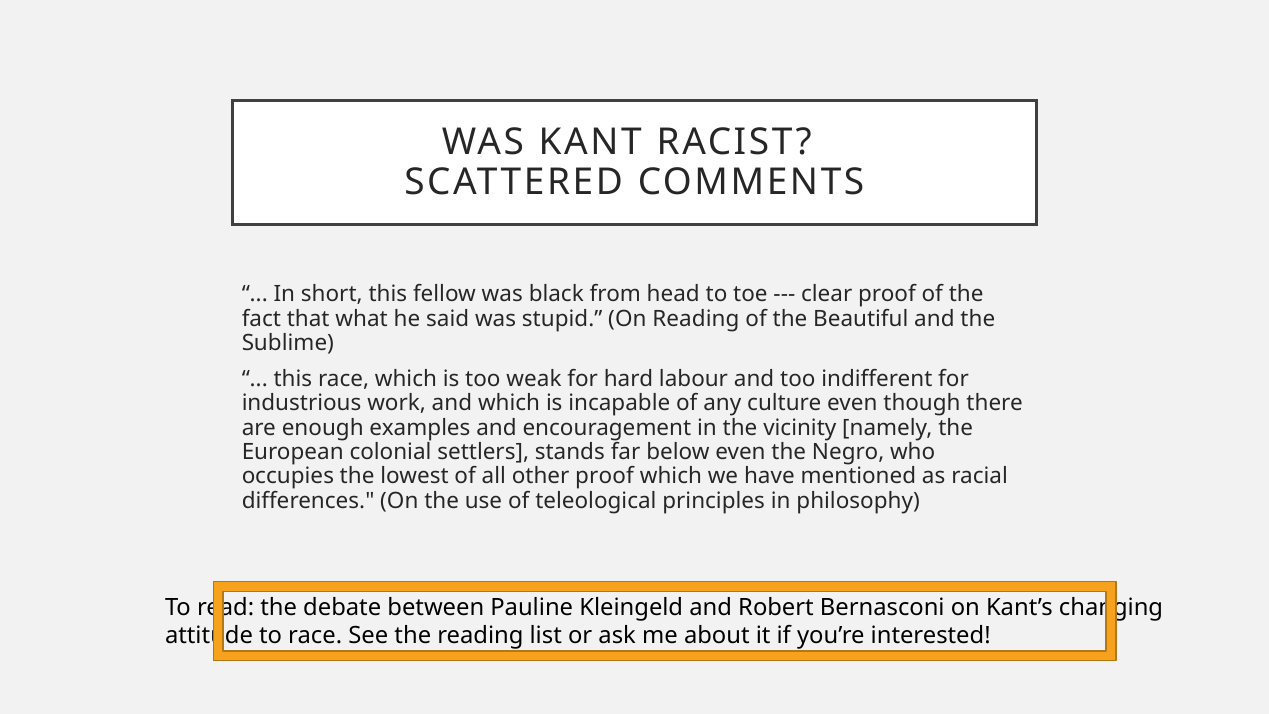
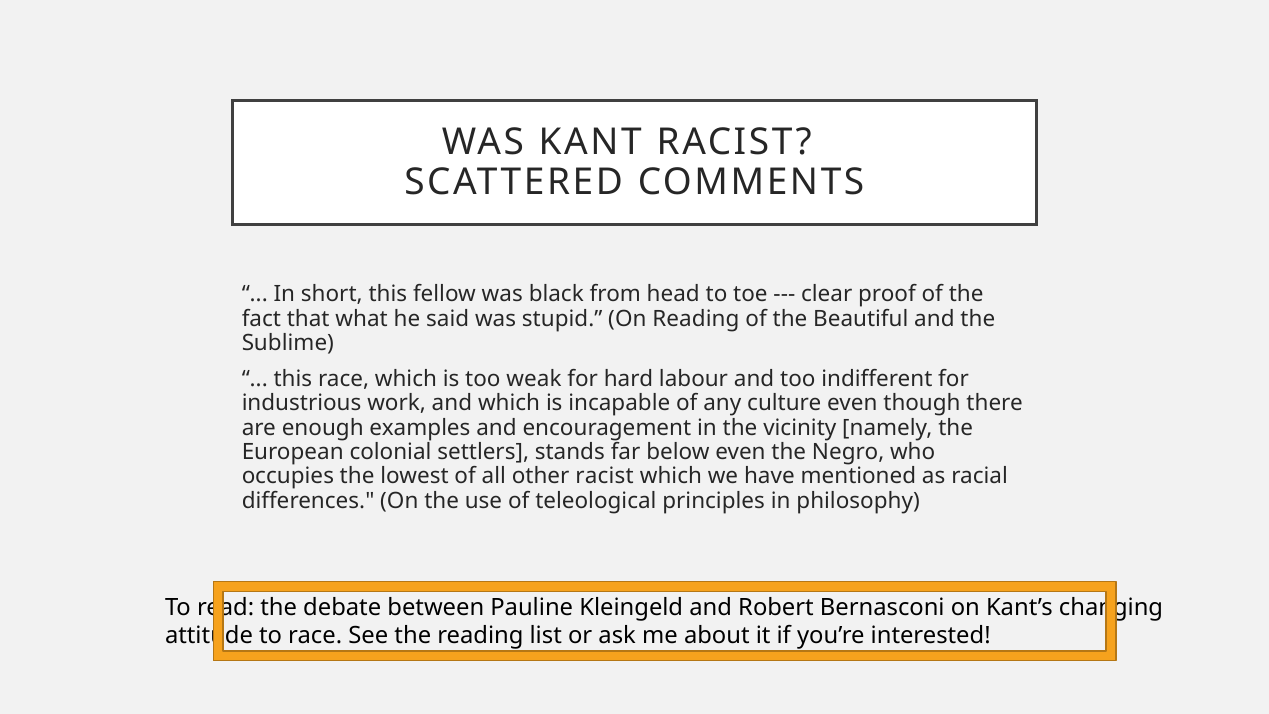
other proof: proof -> racist (605, 476)
